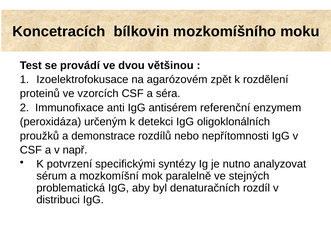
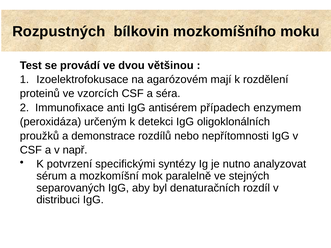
Koncetracích: Koncetracích -> Rozpustných (59, 32)
zpět: zpět -> mají (221, 80)
referenční: referenční -> případech (225, 108)
problematická: problematická -> separovaných (71, 188)
